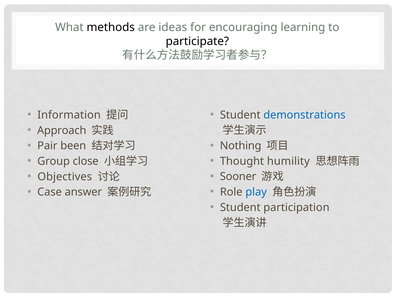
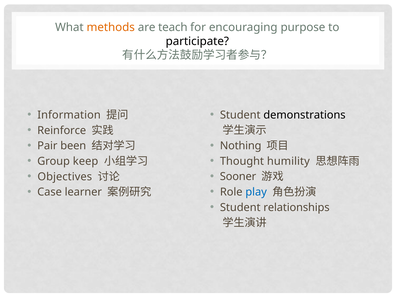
methods colour: black -> orange (111, 27)
ideas: ideas -> teach (173, 27)
learning: learning -> purpose (303, 27)
demonstrations colour: blue -> black (304, 115)
Approach: Approach -> Reinforce (62, 130)
close: close -> keep (86, 161)
answer: answer -> learner (83, 192)
participation: participation -> relationships (297, 207)
